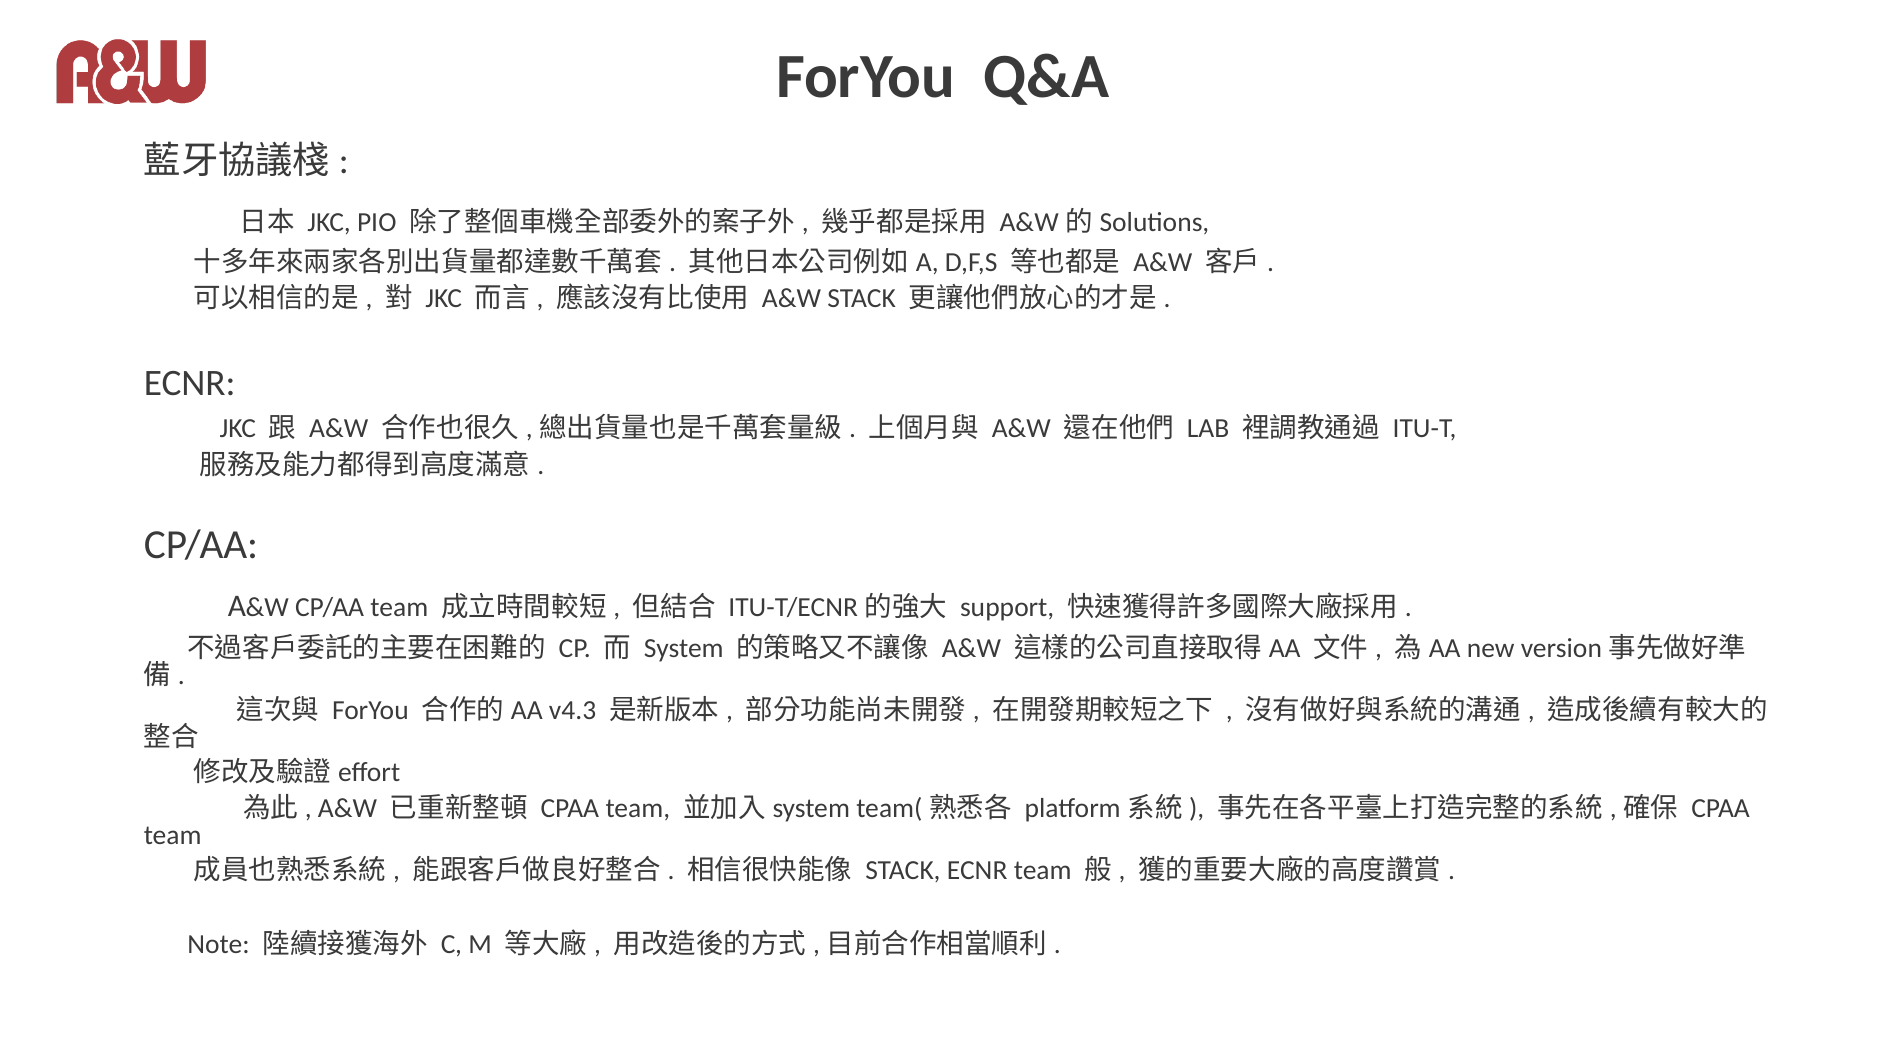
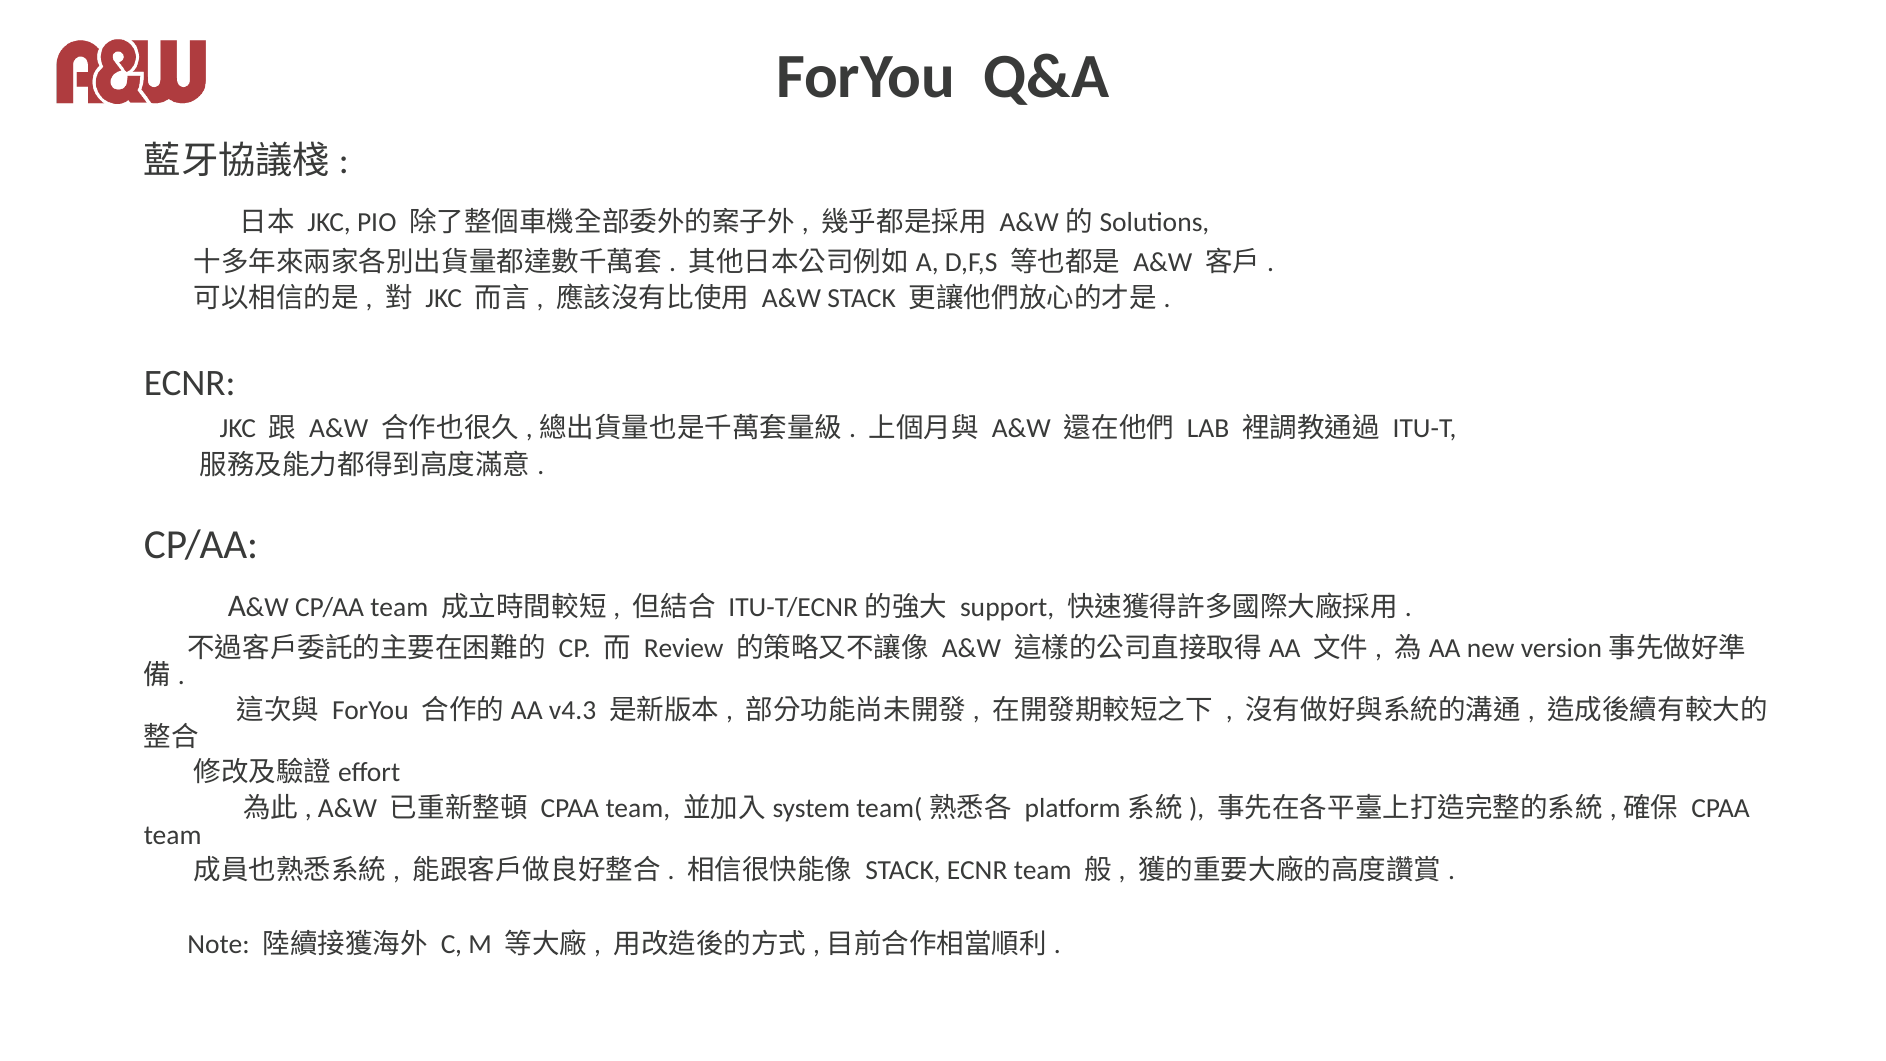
System: System -> Review (684, 648)
